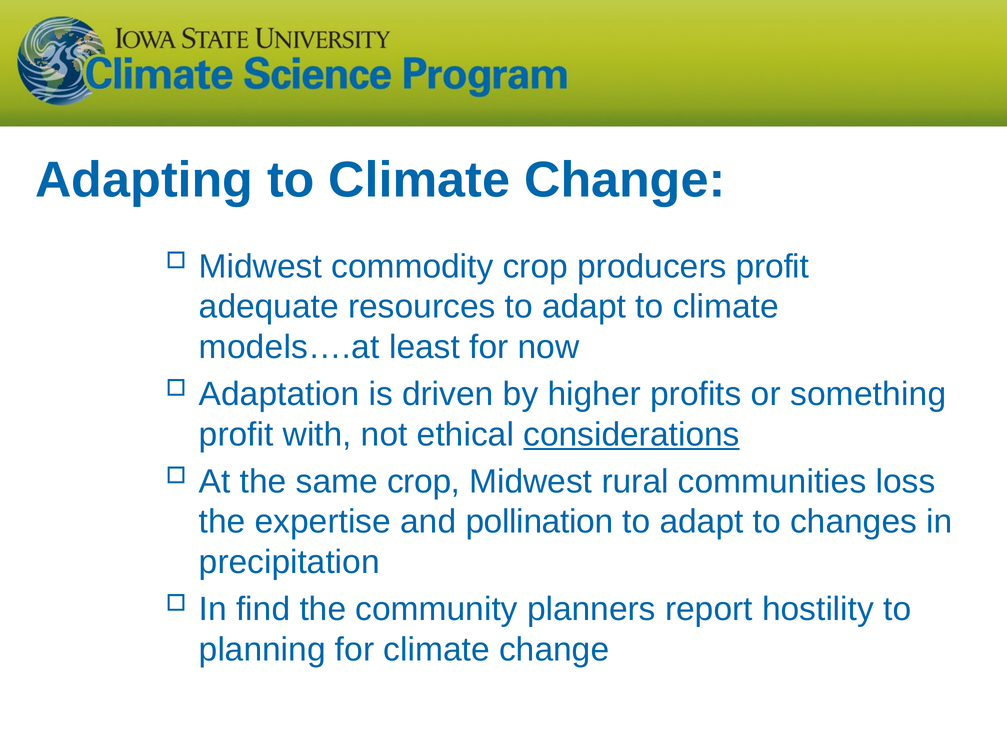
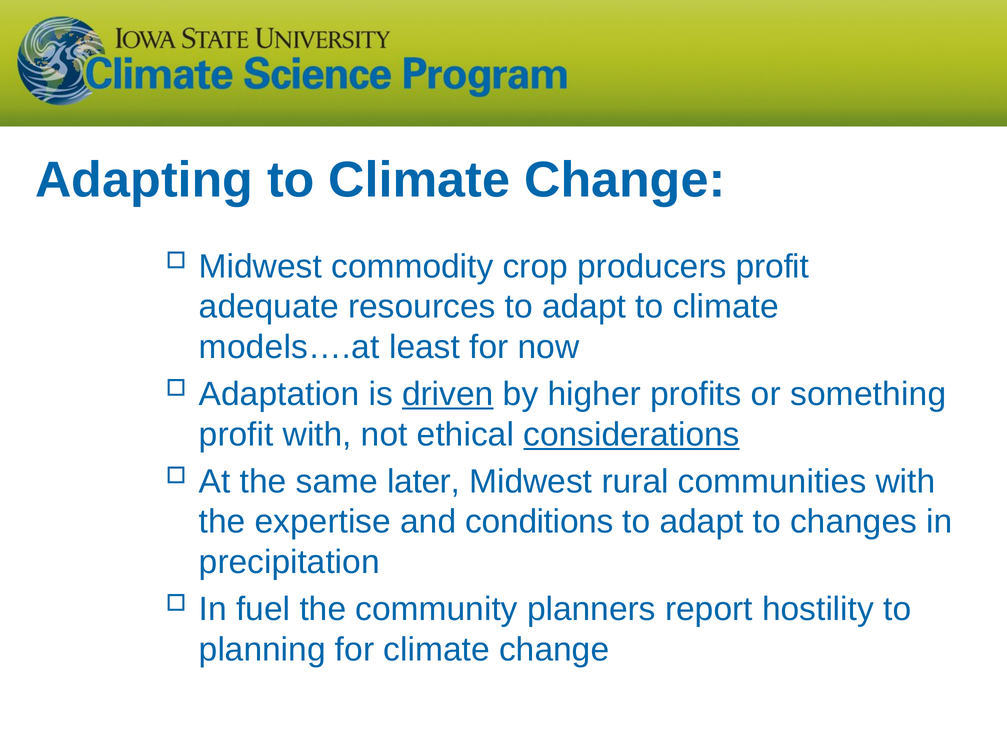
driven underline: none -> present (448, 394)
same crop: crop -> later (424, 481)
communities loss: loss -> with (905, 481)
pollination: pollination -> conditions (539, 521)
find: find -> fuel (263, 609)
